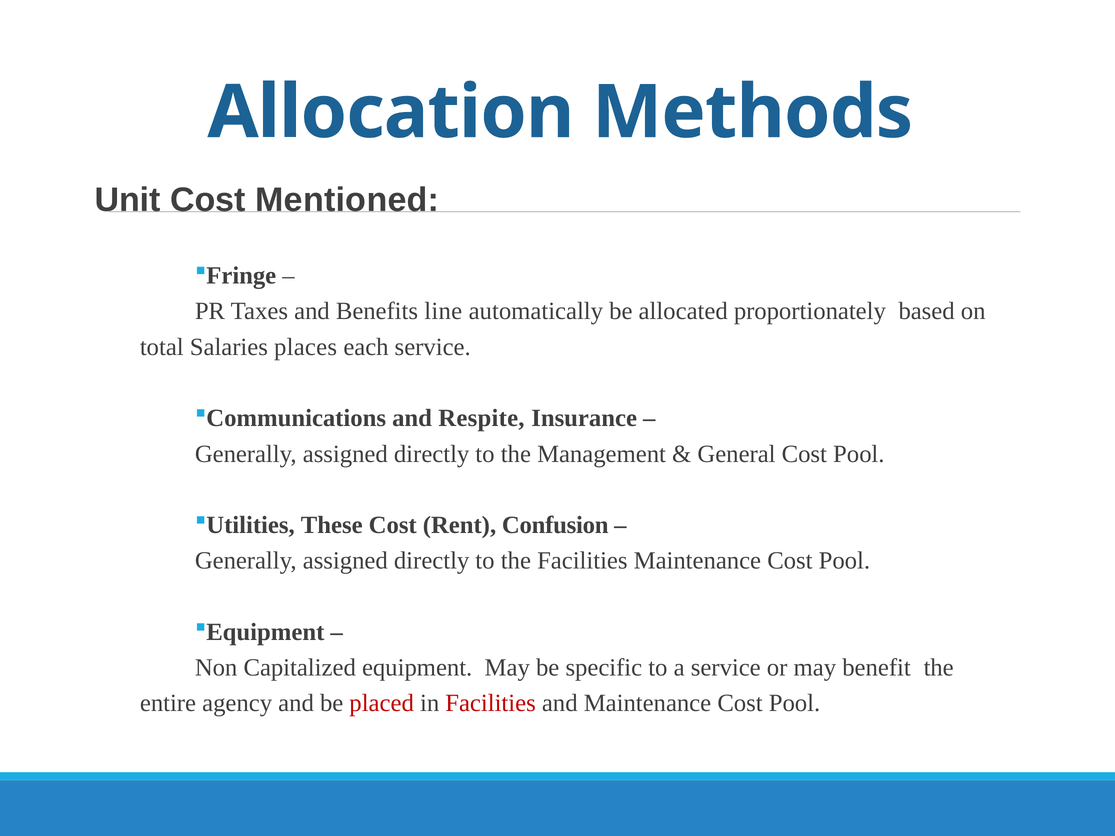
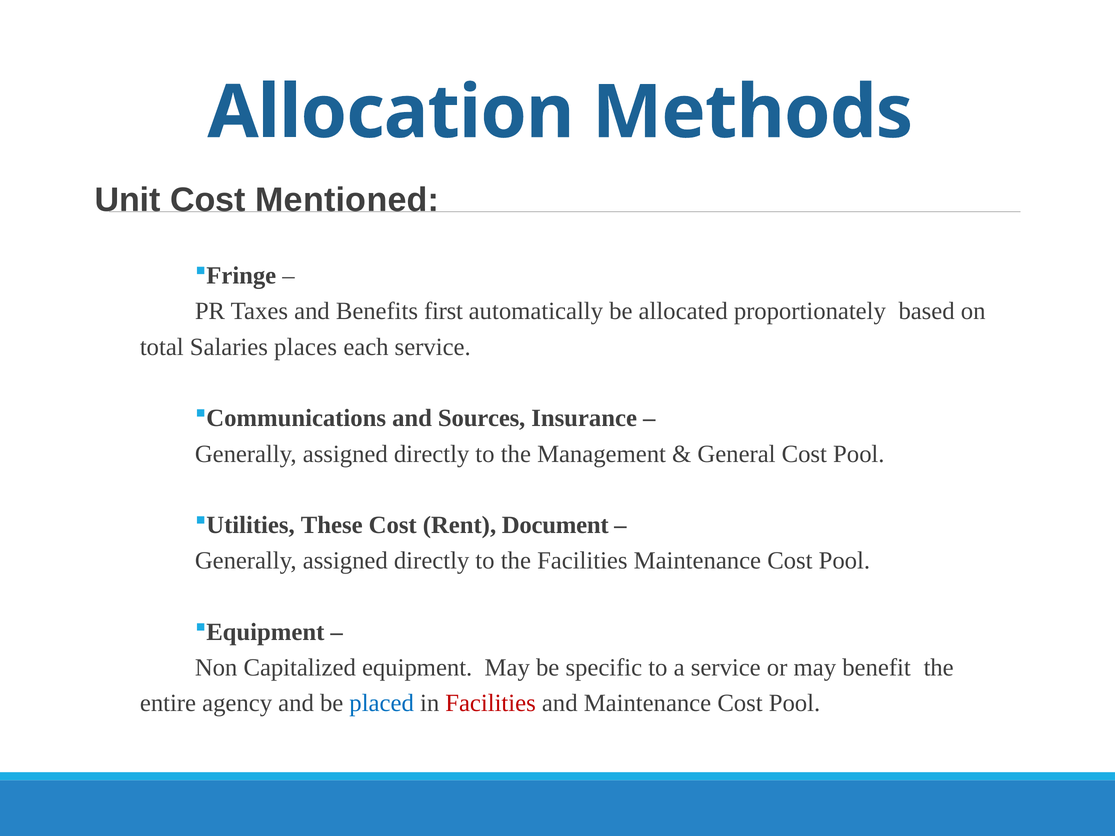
line: line -> first (443, 311)
Respite: Respite -> Sources (482, 418)
Confusion: Confusion -> Document (555, 525)
placed colour: red -> blue (382, 703)
